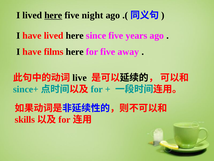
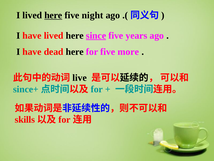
since underline: none -> present (96, 35)
films: films -> dead (54, 52)
away: away -> more (128, 52)
